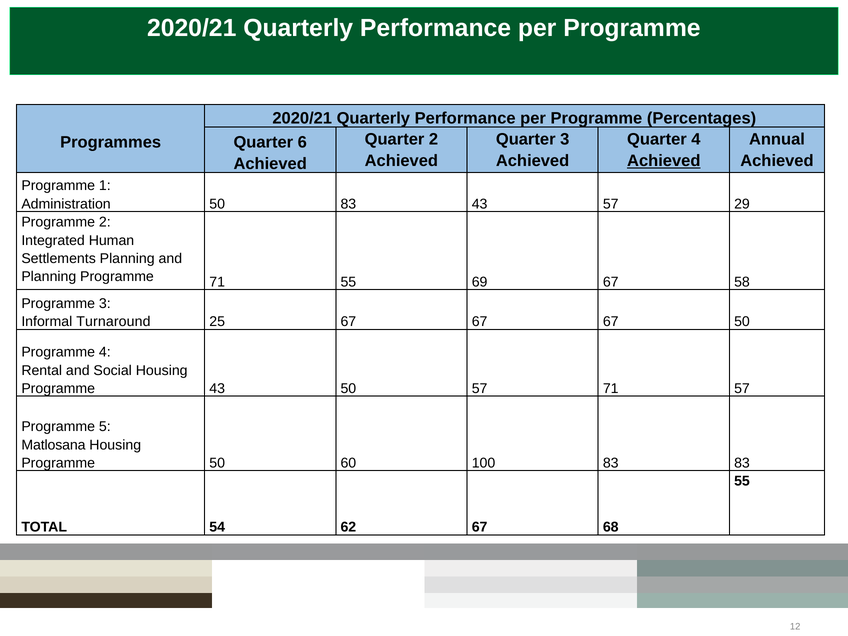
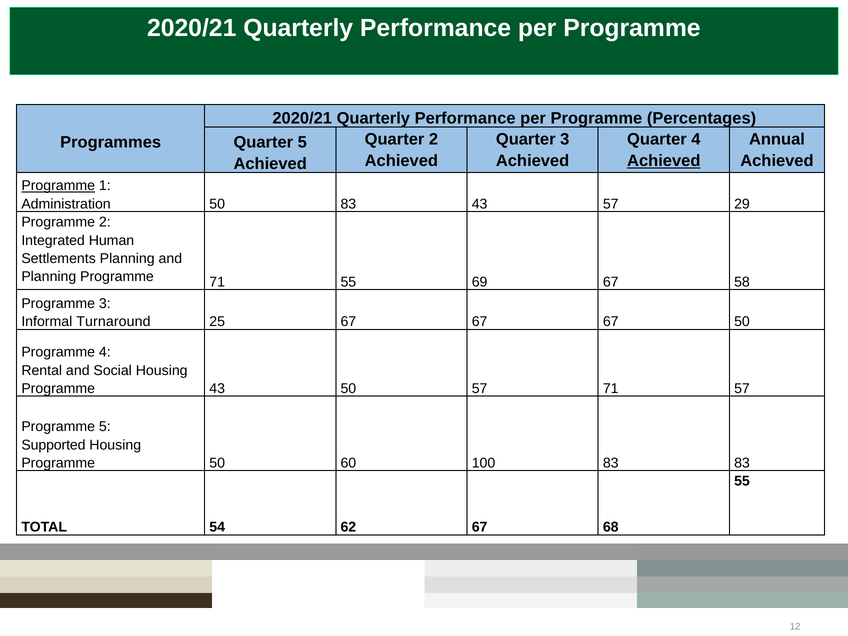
Quarter 6: 6 -> 5 (302, 142)
Programme underline: none -> present (58, 186)
Matlosana: Matlosana -> Supported (53, 445)
